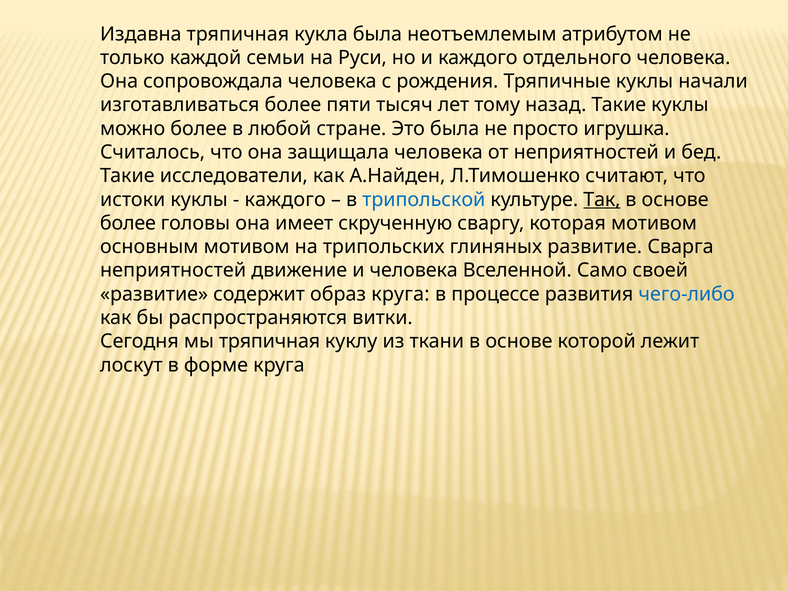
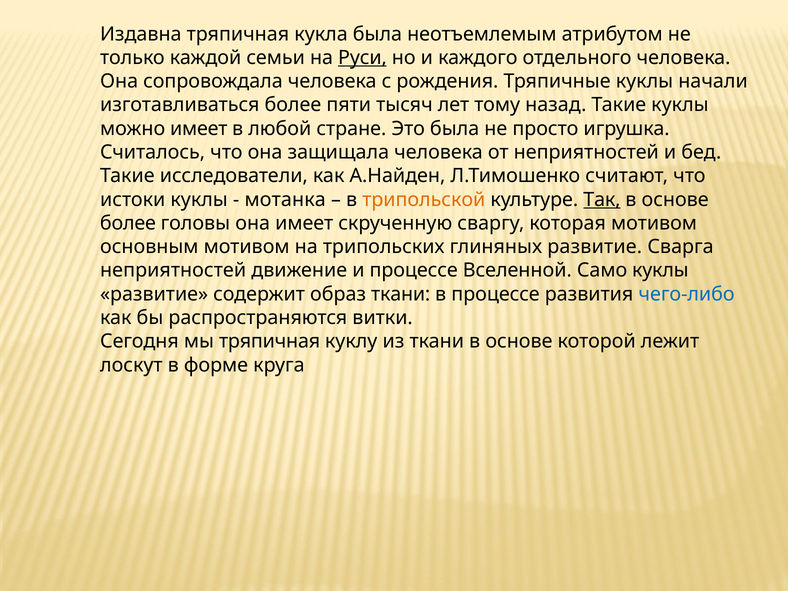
Руси underline: none -> present (362, 58)
можно более: более -> имеет (199, 129)
каждого: каждого -> мотанка (285, 200)
трипольской colour: blue -> orange (424, 200)
и человека: человека -> процессе (414, 270)
Само своей: своей -> куклы (660, 270)
образ круга: круга -> ткани (401, 294)
